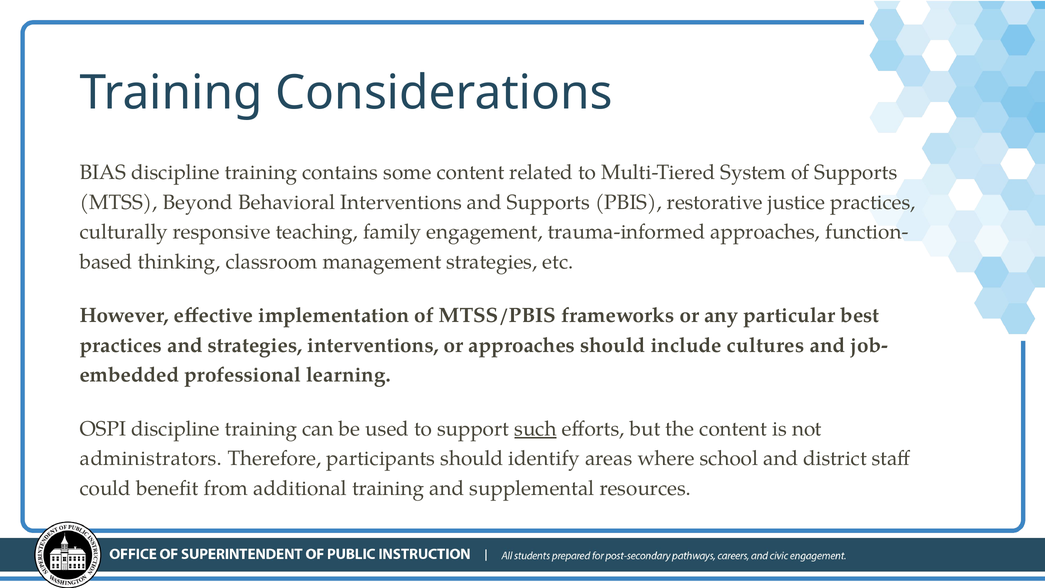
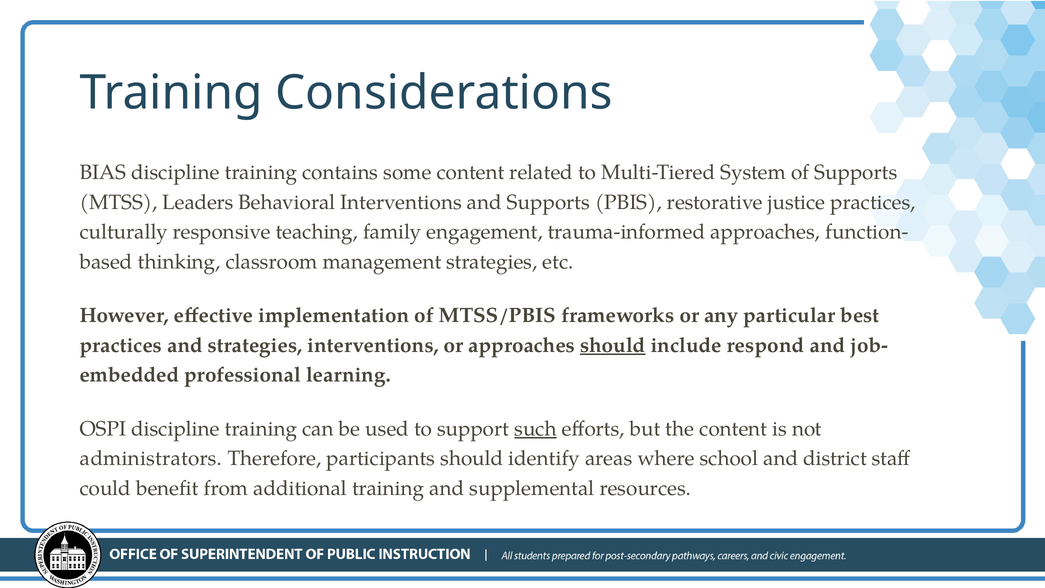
Beyond: Beyond -> Leaders (198, 202)
should underline: none -> present (613, 345)
cultures: cultures -> respond (766, 345)
